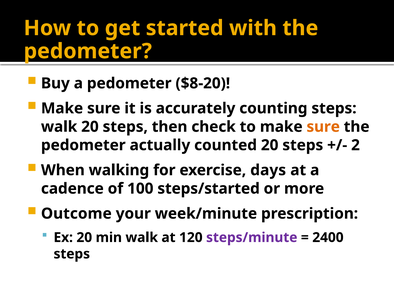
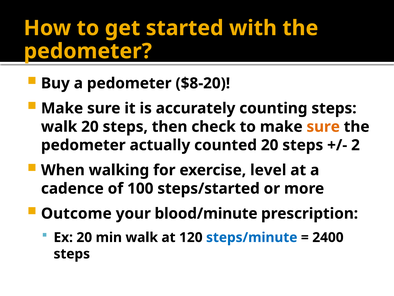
days: days -> level (268, 170)
week/minute: week/minute -> blood/minute (206, 213)
steps/minute colour: purple -> blue (252, 237)
